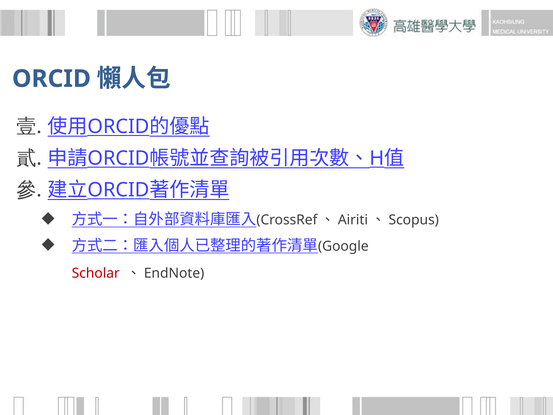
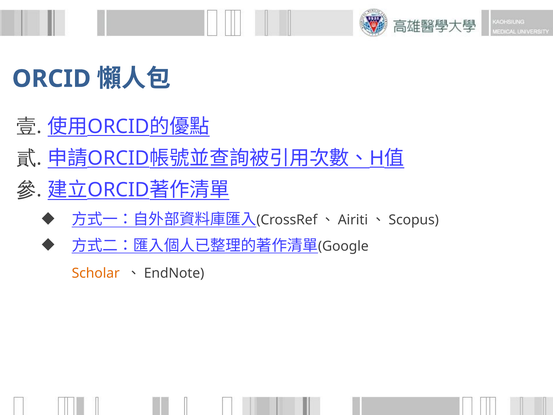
Scholar colour: red -> orange (96, 273)
